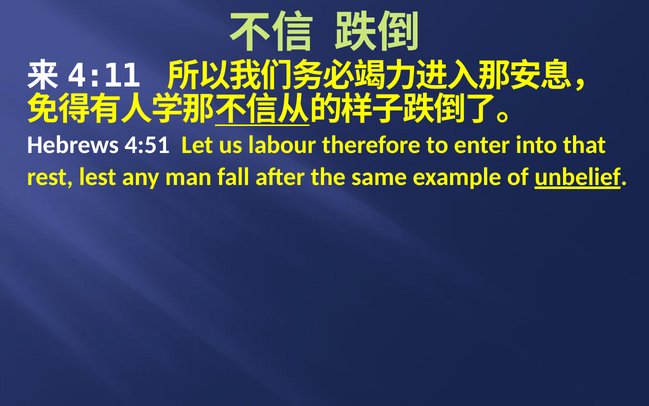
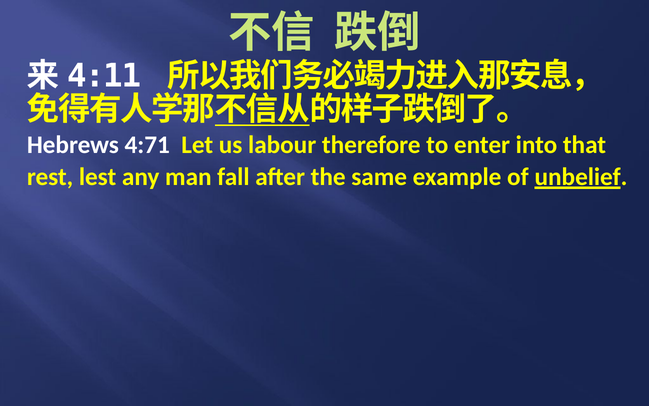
4:51: 4:51 -> 4:71 (147, 145)
